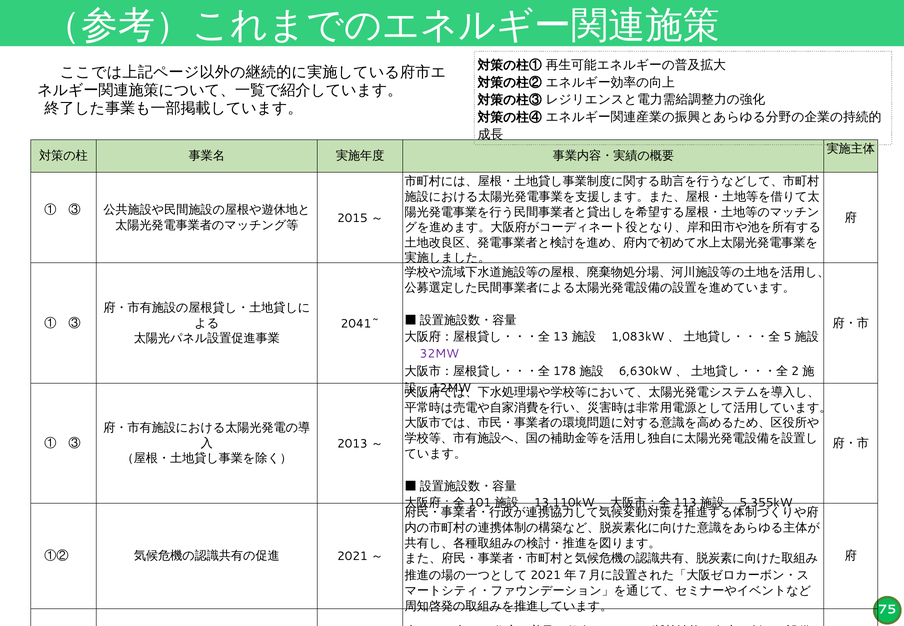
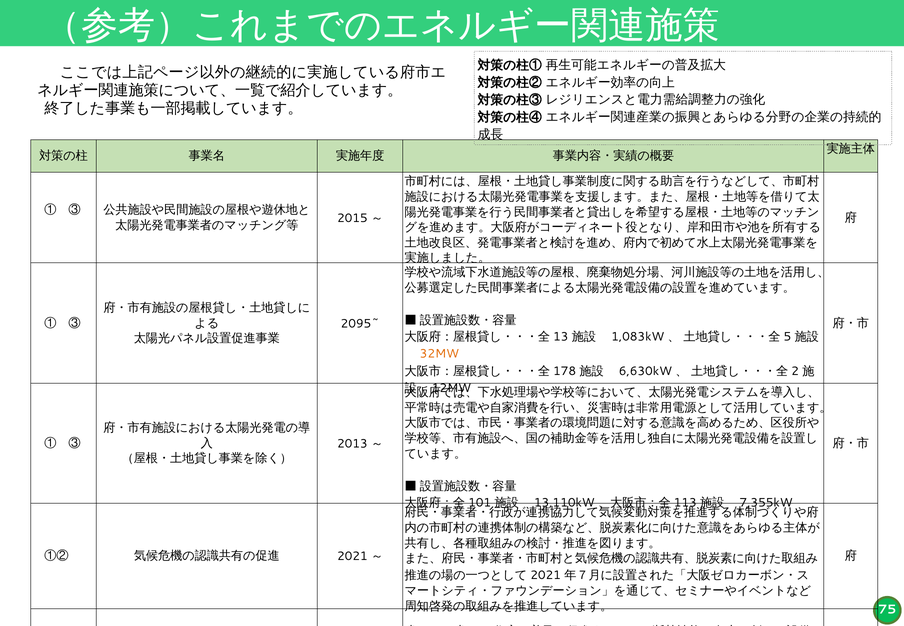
2041~: 2041~ -> 2095~ (360, 324)
32MW colour: purple -> orange (439, 354)
5,355kW: 5,355kW -> 7,355kW (766, 503)
